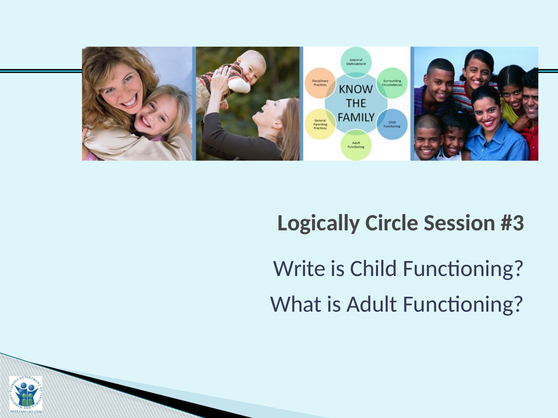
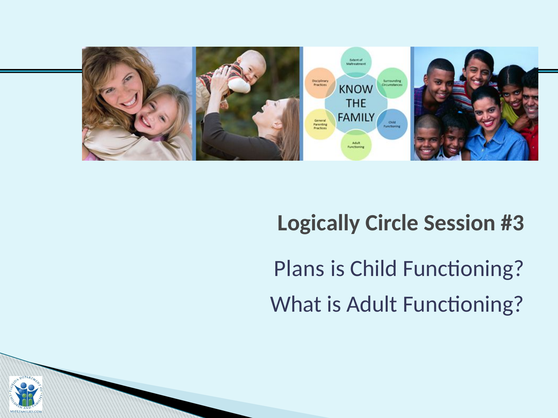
Write: Write -> Plans (299, 269)
